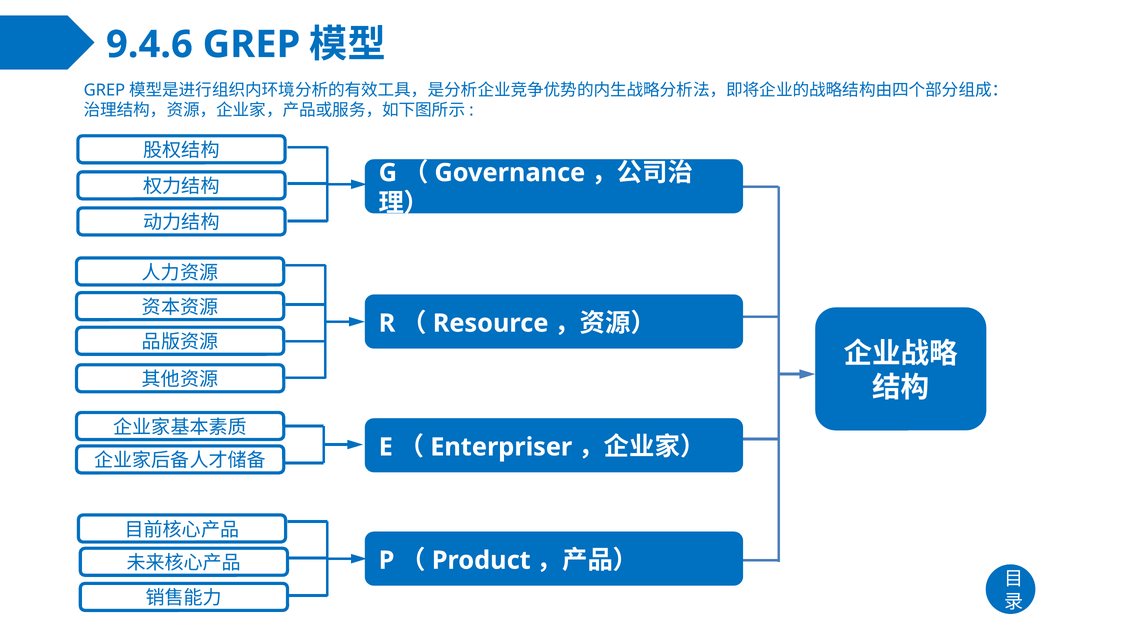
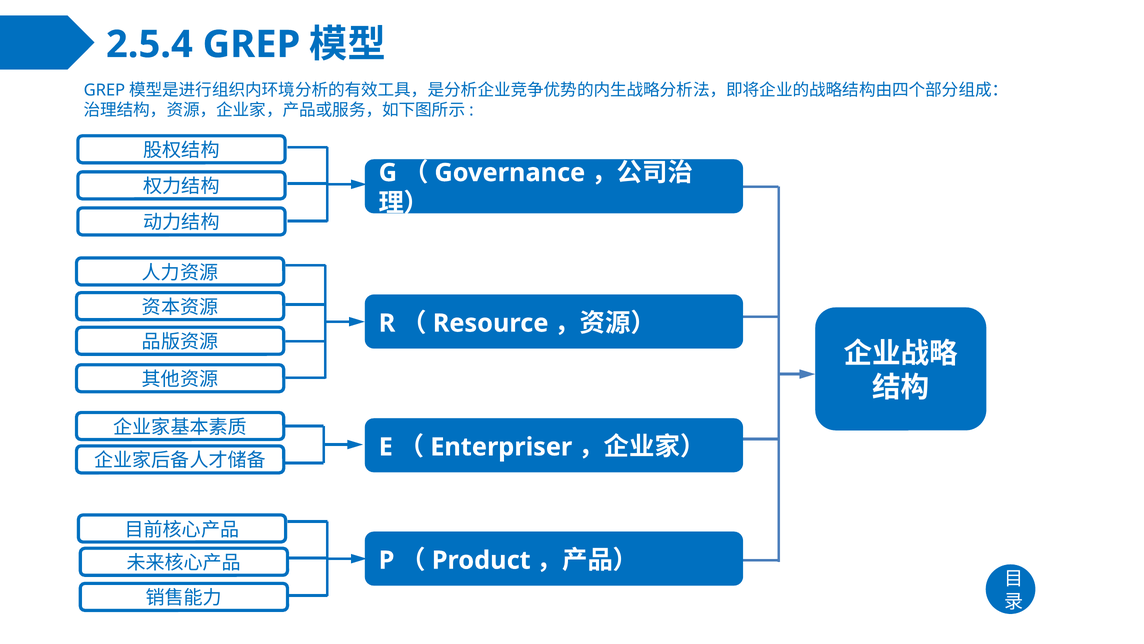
9.4.6: 9.4.6 -> 2.5.4 (149, 44)
